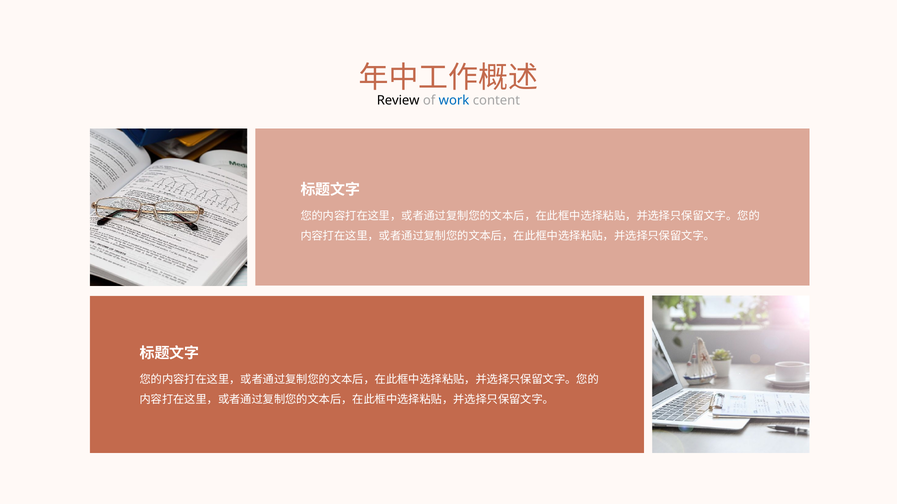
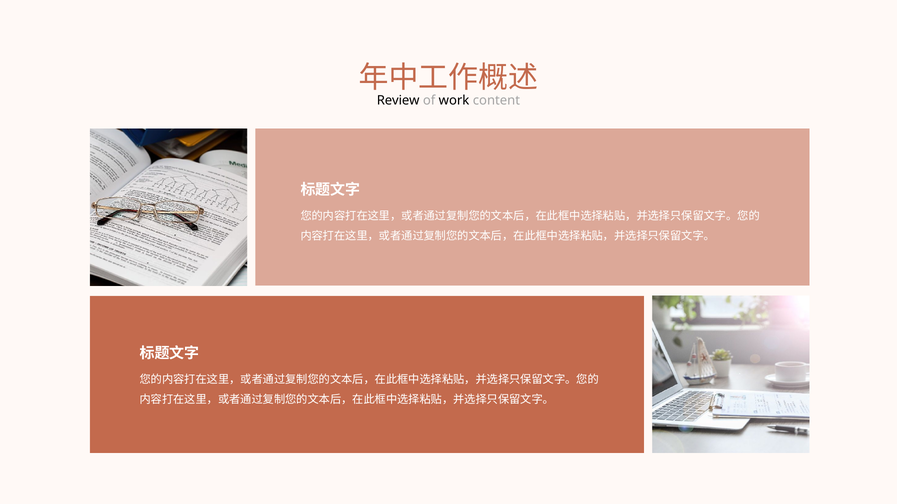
work colour: blue -> black (454, 101)
